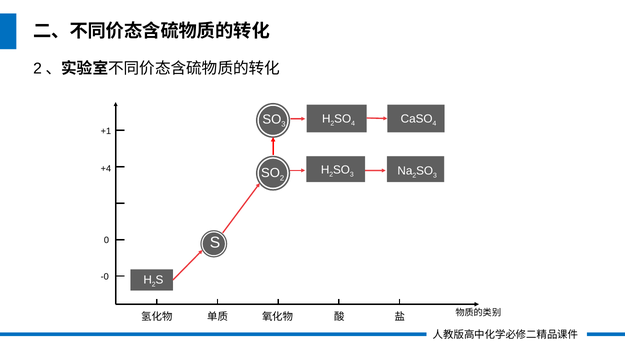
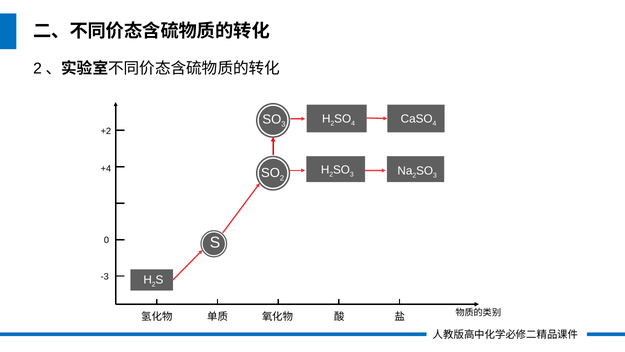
+1: +1 -> +2 (106, 131)
-0: -0 -> -3 (105, 276)
